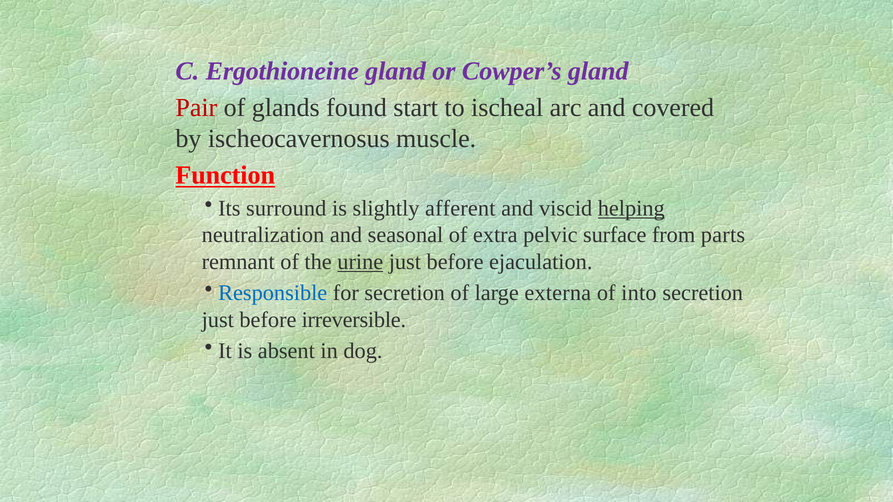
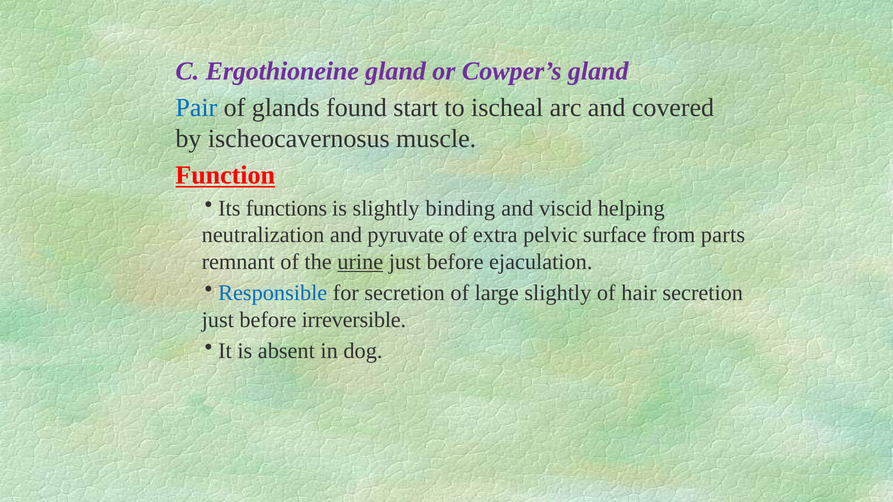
Pair colour: red -> blue (196, 107)
surround: surround -> functions (286, 208)
afferent: afferent -> binding (460, 208)
helping underline: present -> none (631, 208)
seasonal: seasonal -> pyruvate (406, 235)
large externa: externa -> slightly (558, 293)
into: into -> hair (639, 293)
